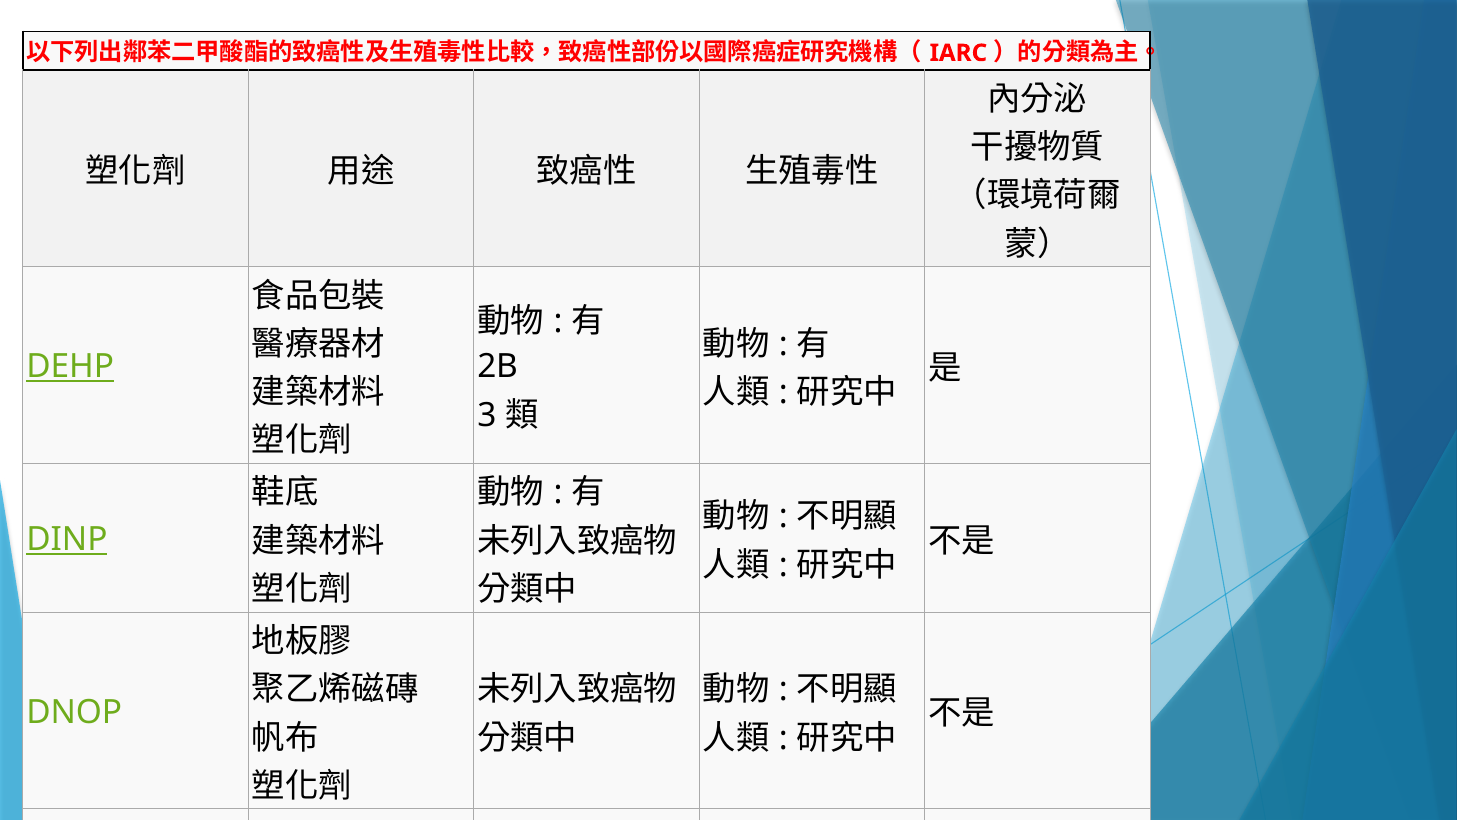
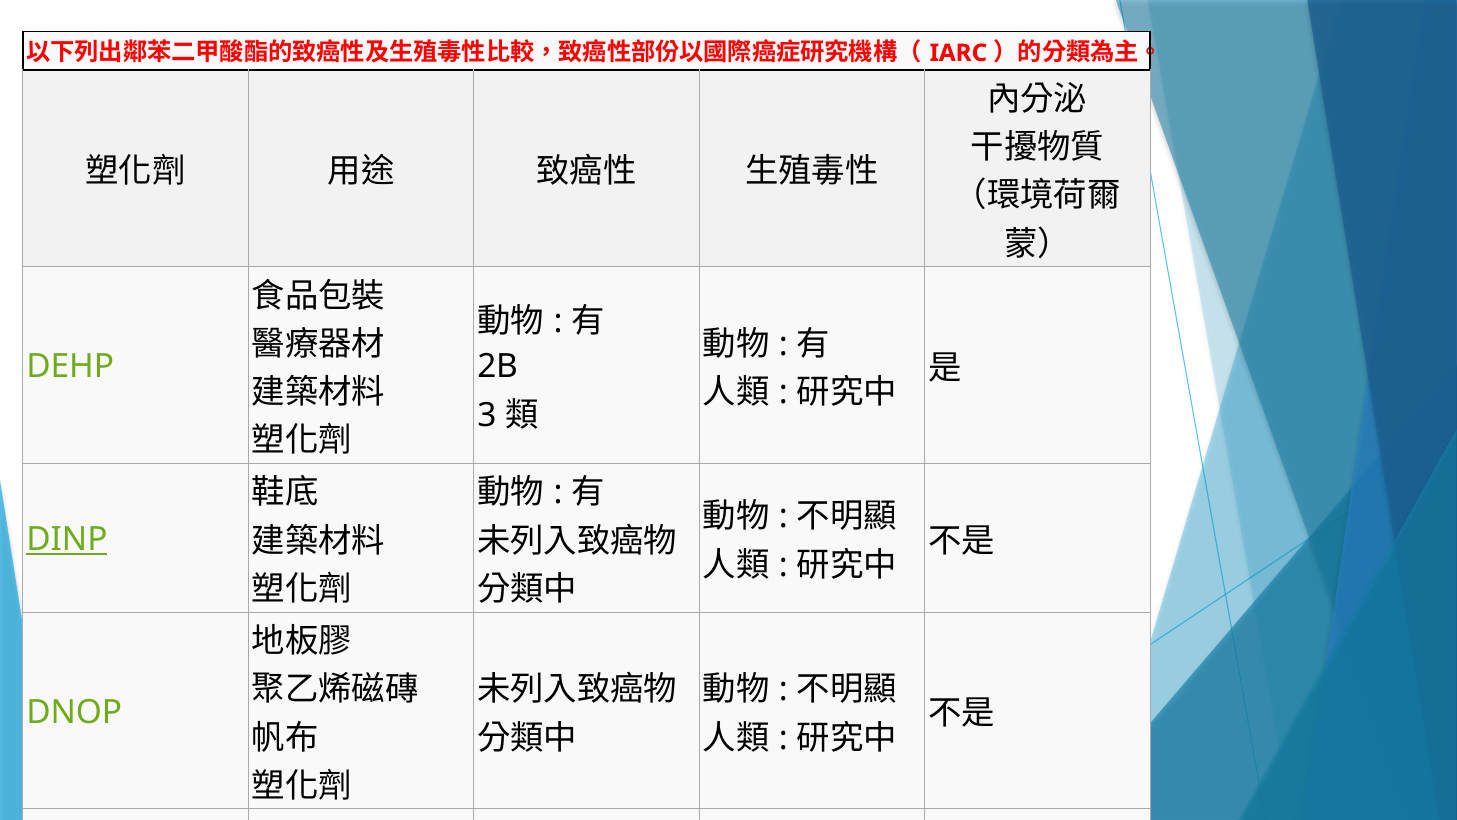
DEHP underline: present -> none (70, 367)
